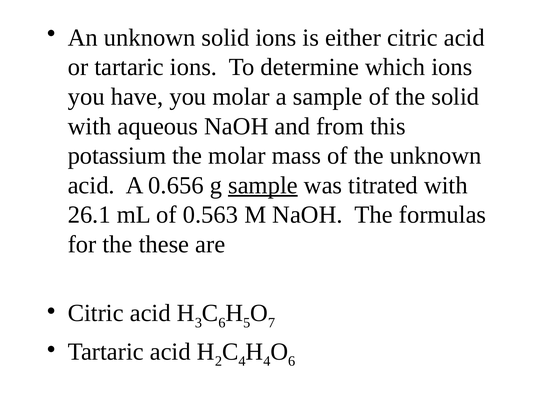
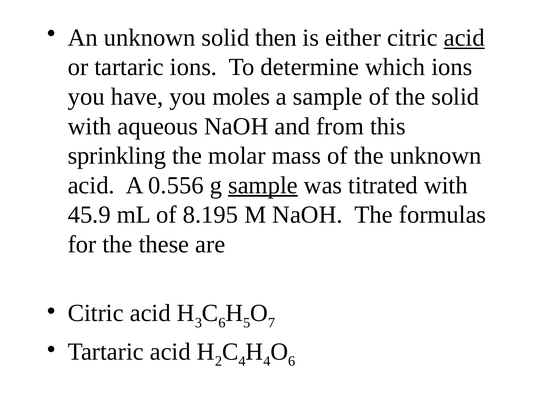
solid ions: ions -> then (276, 38)
acid underline: none -> present (464, 38)
you molar: molar -> moles (241, 97)
potassium: potassium -> sprinkling (117, 156)
0.656: 0.656 -> 0.556 (176, 185)
26.1: 26.1 -> 45.9 (89, 215)
0.563: 0.563 -> 8.195 (211, 215)
